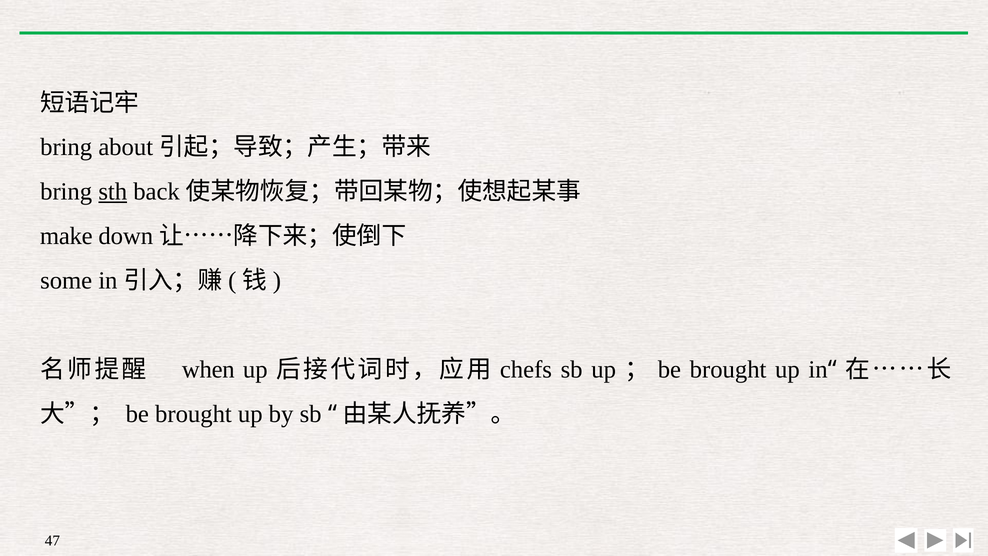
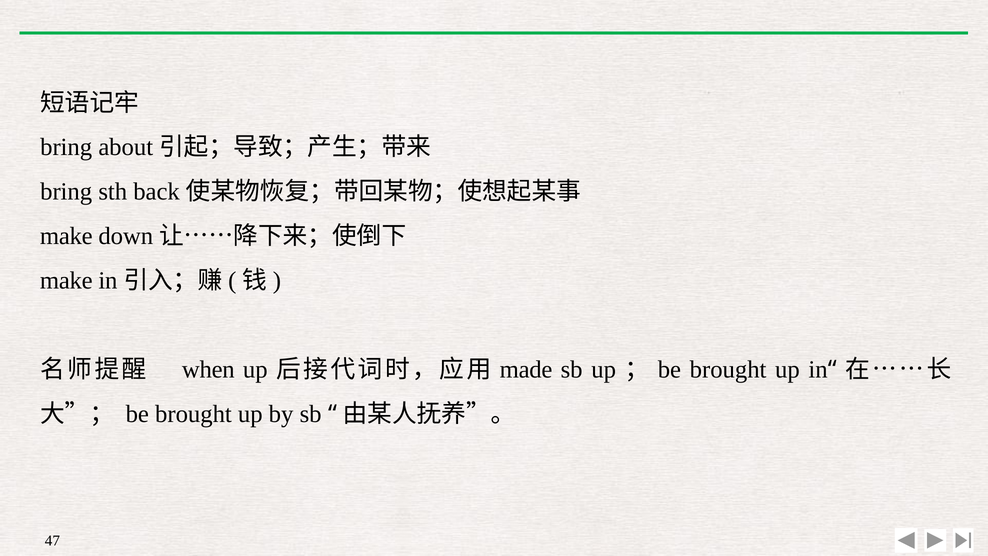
sth underline: present -> none (113, 192)
some: some -> make (66, 281)
chefs: chefs -> made (526, 370)
